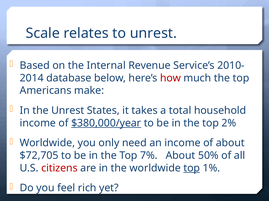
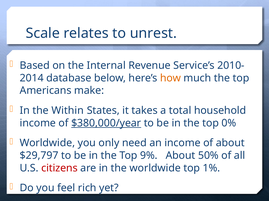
how colour: red -> orange (170, 78)
the Unrest: Unrest -> Within (68, 111)
2%: 2% -> 0% (229, 123)
$72,705: $72,705 -> $29,797 (39, 156)
7%: 7% -> 9% (149, 156)
top underline: present -> none (192, 169)
